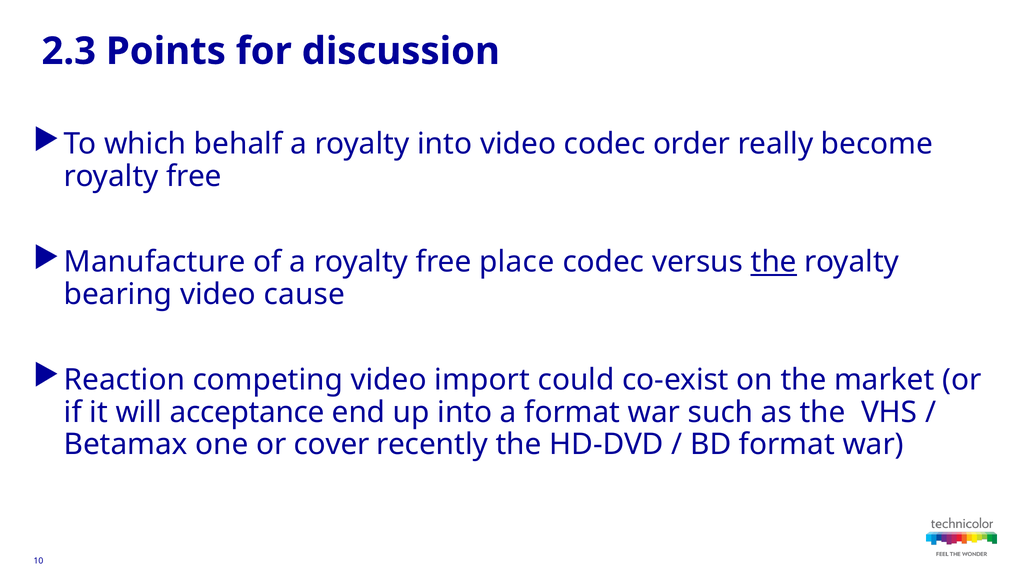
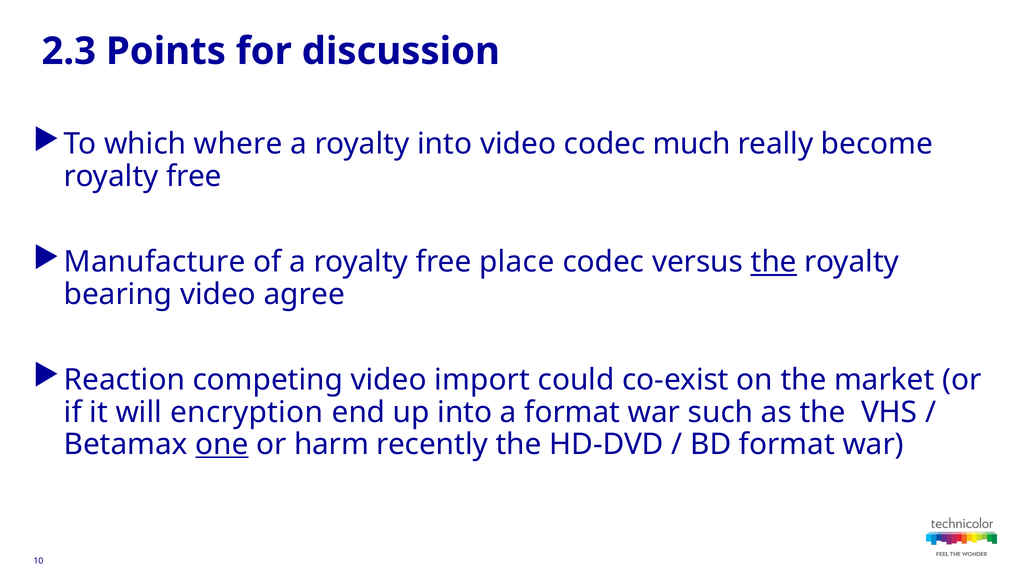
behalf: behalf -> where (238, 144)
order: order -> much (692, 144)
cause: cause -> agree (304, 294)
acceptance: acceptance -> encryption (247, 412)
one underline: none -> present (222, 444)
cover: cover -> harm (332, 444)
